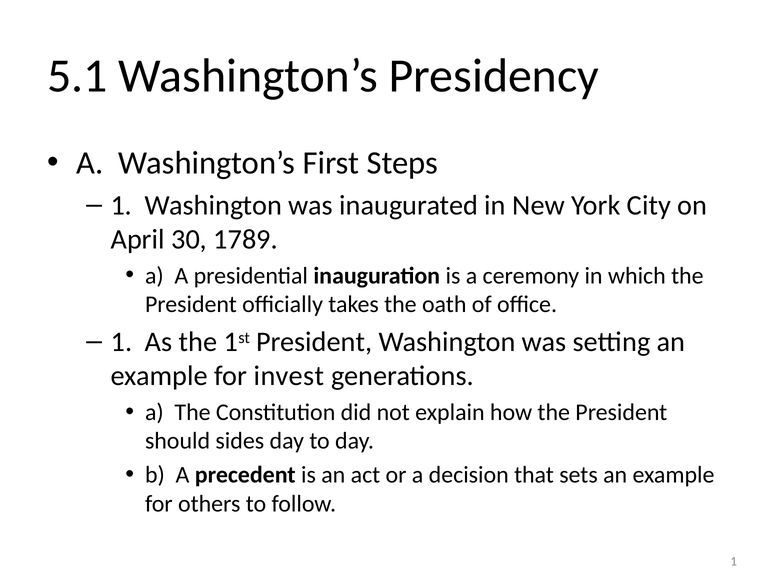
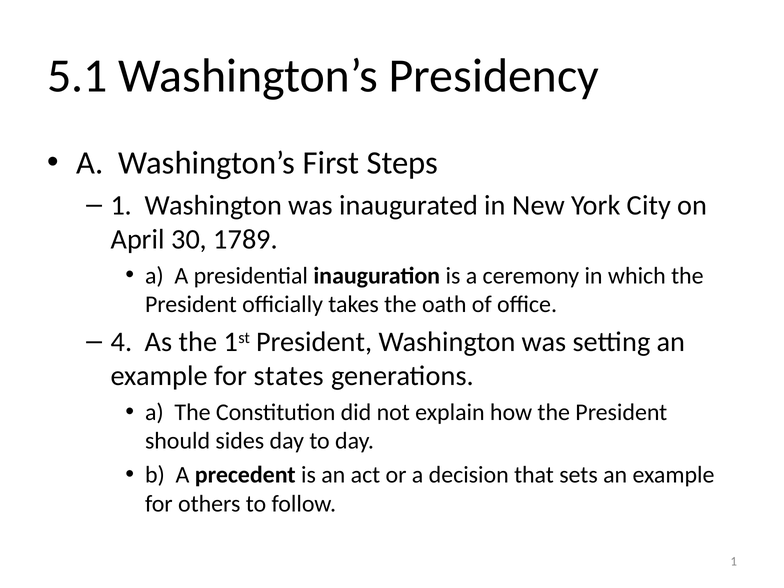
1: 1 -> 4 (121, 342)
invest: invest -> states (289, 376)
